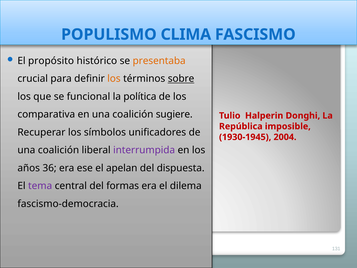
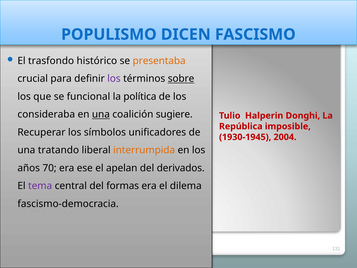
CLIMA: CLIMA -> DICEN (186, 34)
propósito: propósito -> trasfondo (51, 61)
los colour: orange -> purple (114, 79)
comparativa: comparativa -> consideraba (46, 114)
una underline: none -> present (101, 114)
coalición: coalición -> tratando (58, 150)
interrumpida colour: purple -> orange (144, 150)
36: 36 -> 70 (50, 168)
dispuesta: dispuesta -> derivados (181, 168)
